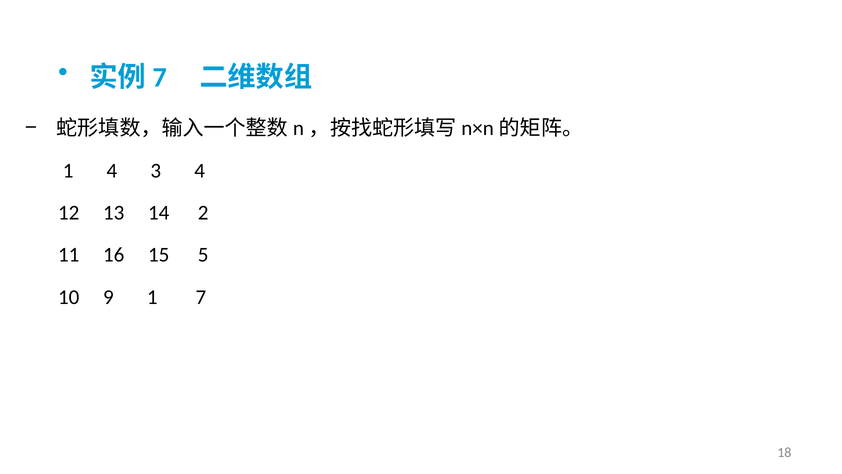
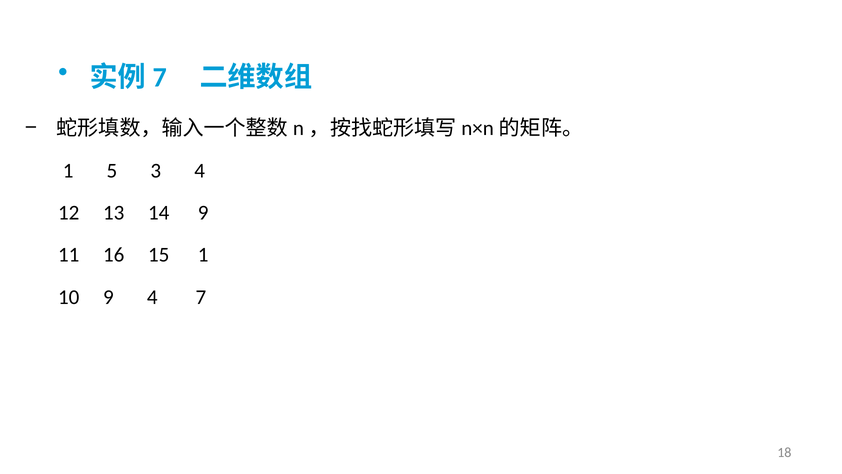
1 4: 4 -> 5 (112, 171)
14 2: 2 -> 9 (203, 213)
15 5: 5 -> 1 (203, 255)
9 1: 1 -> 4 (152, 297)
